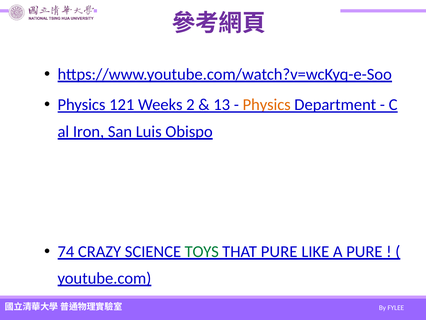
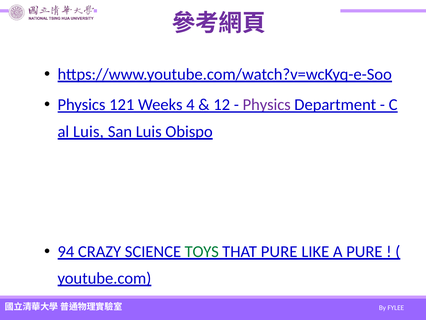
2: 2 -> 4 (190, 105)
13: 13 -> 12 (222, 105)
Physics colour: orange -> purple (267, 105)
Iron: Iron -> Luis (88, 131)
74: 74 -> 94 (66, 251)
